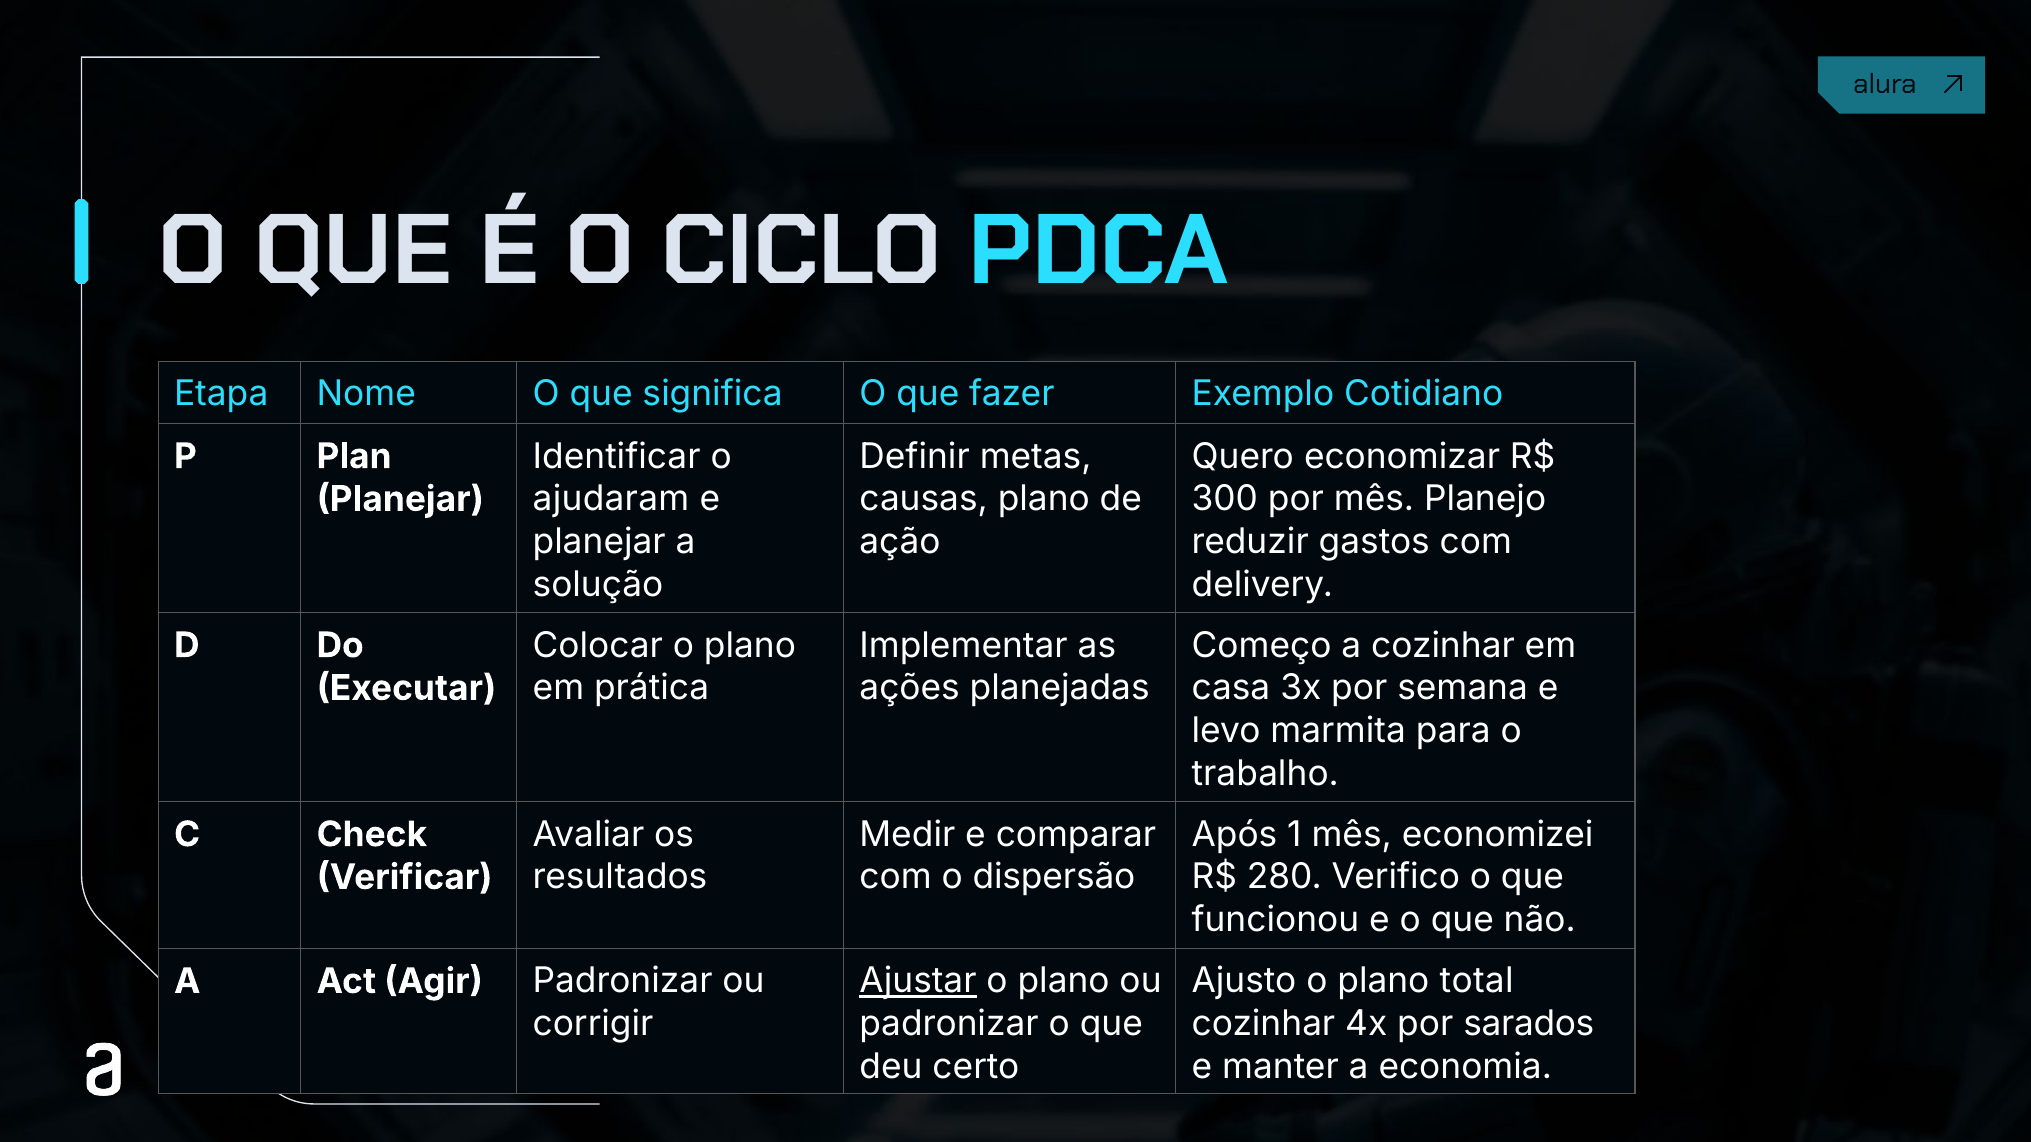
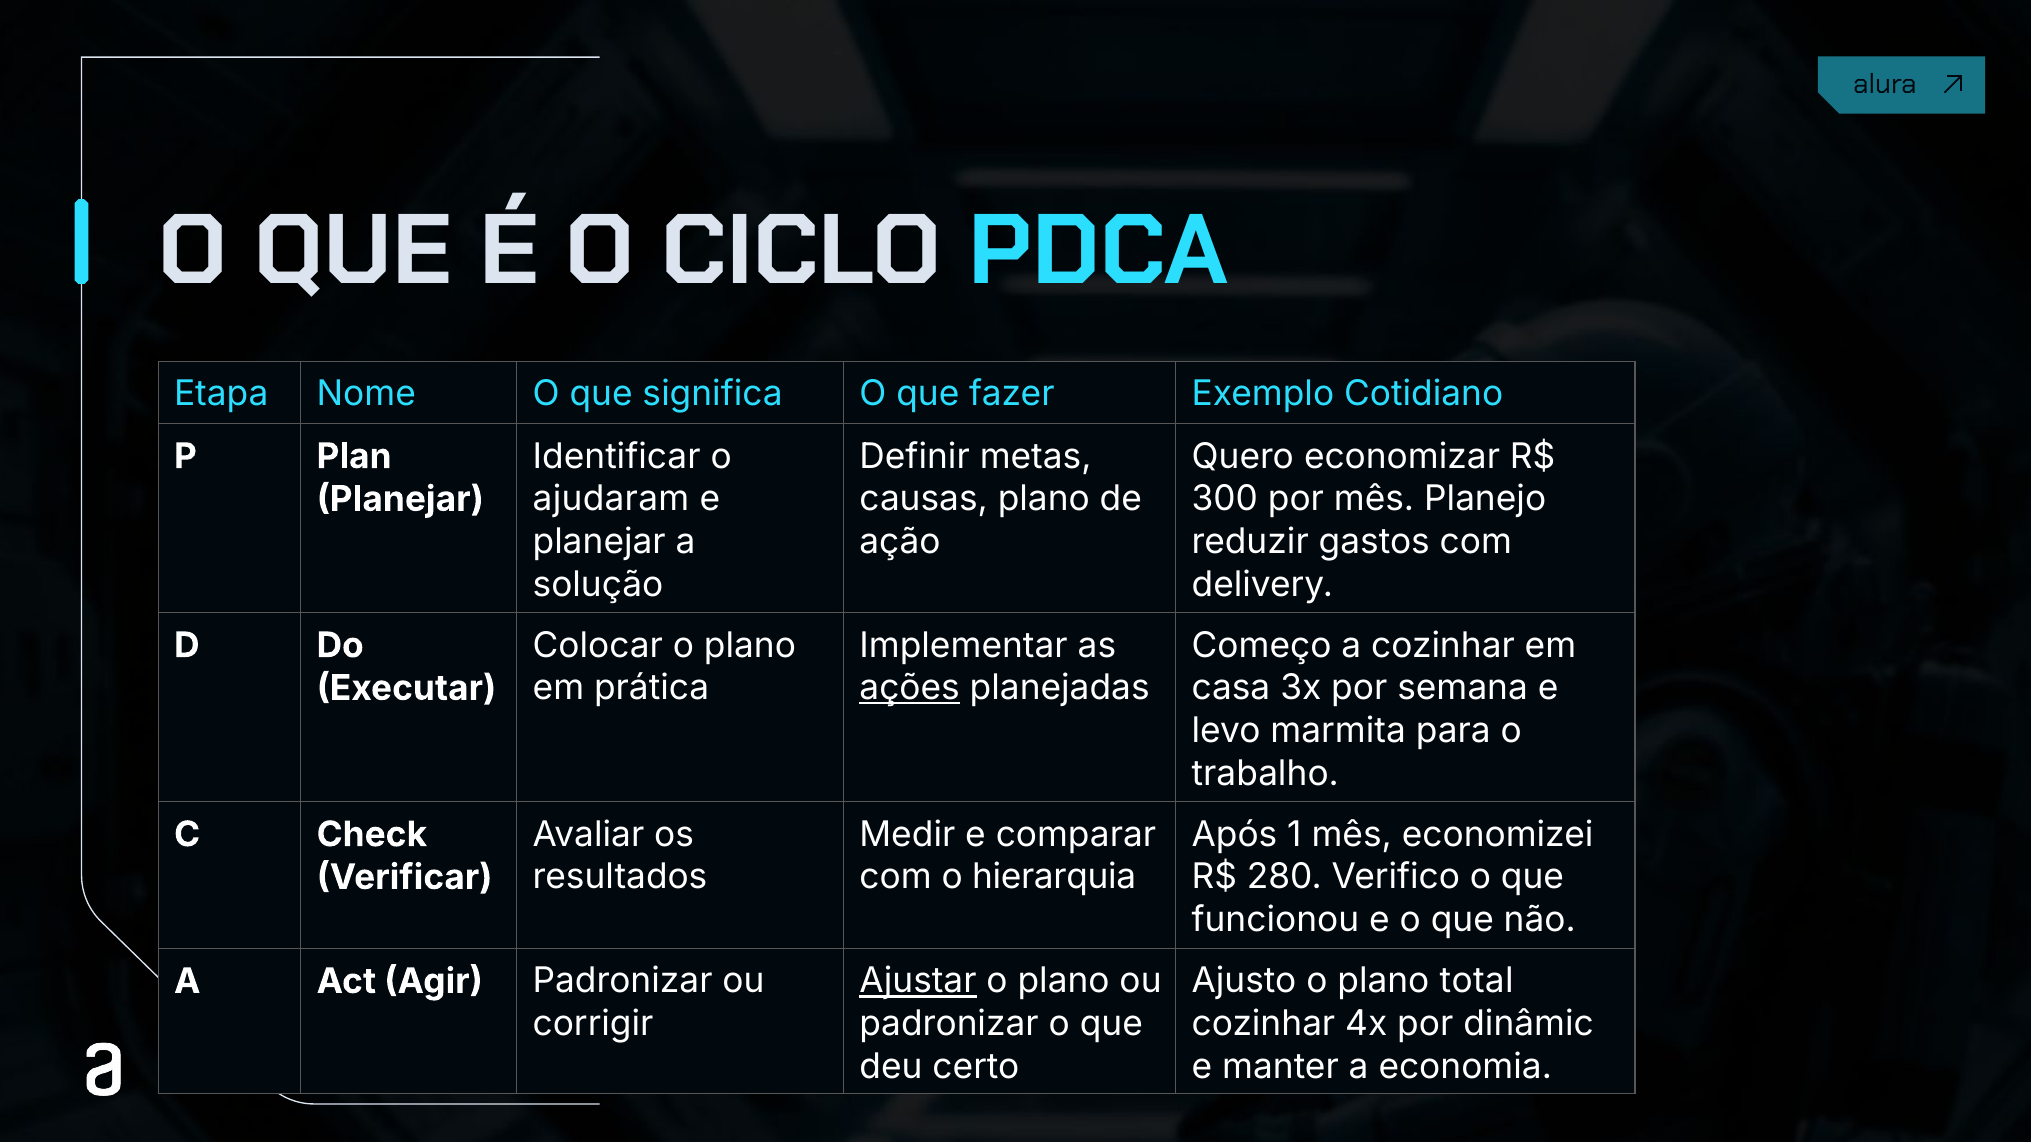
ações underline: none -> present (910, 688)
dispersão: dispersão -> hierarquia (1054, 878)
sarados: sarados -> dinâmic (1529, 1024)
